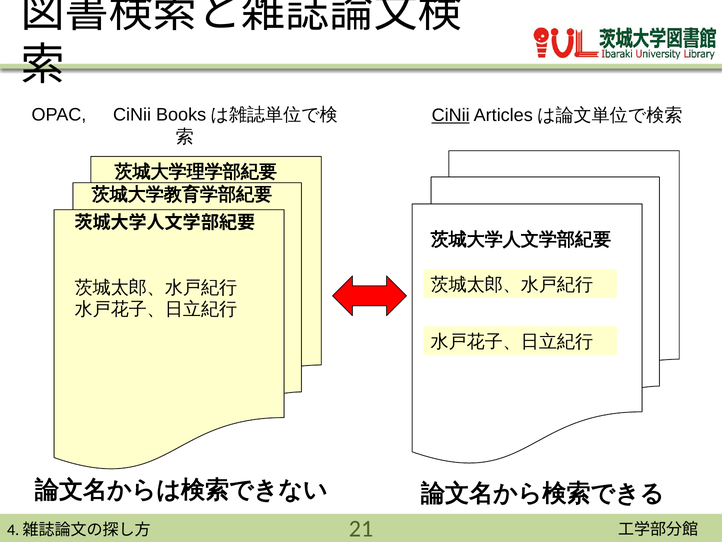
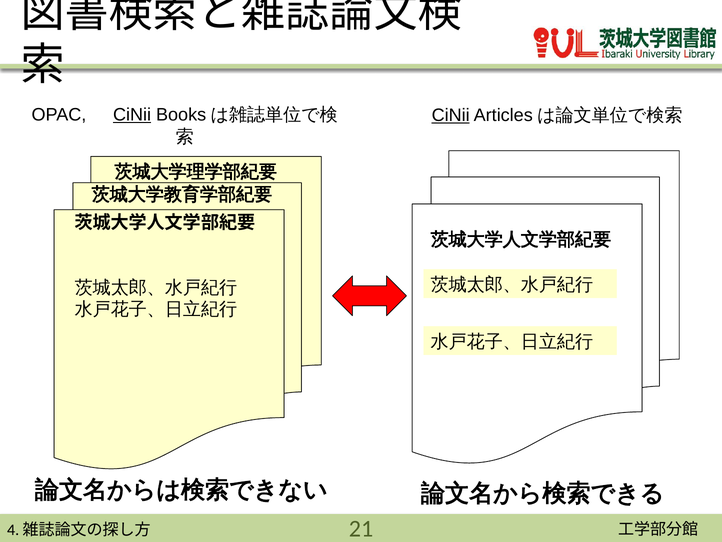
CiNii underline: none -> present (132, 115)
